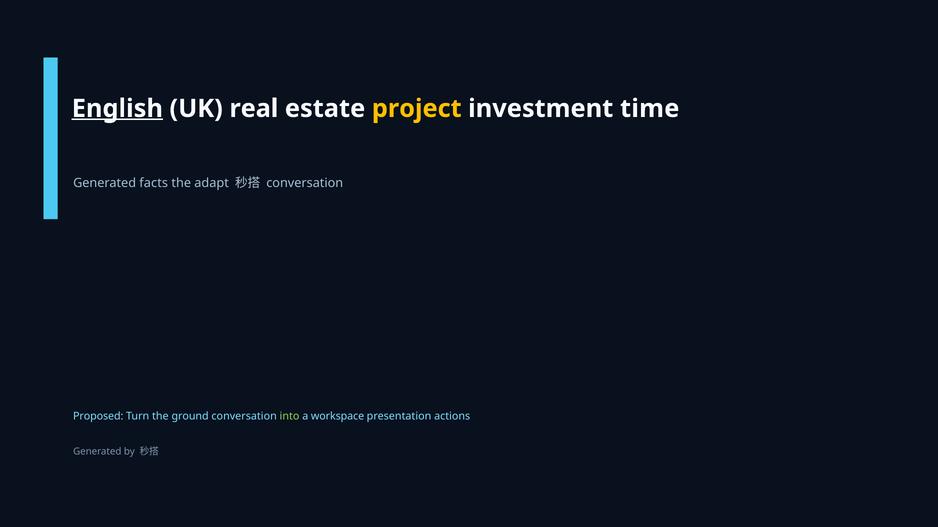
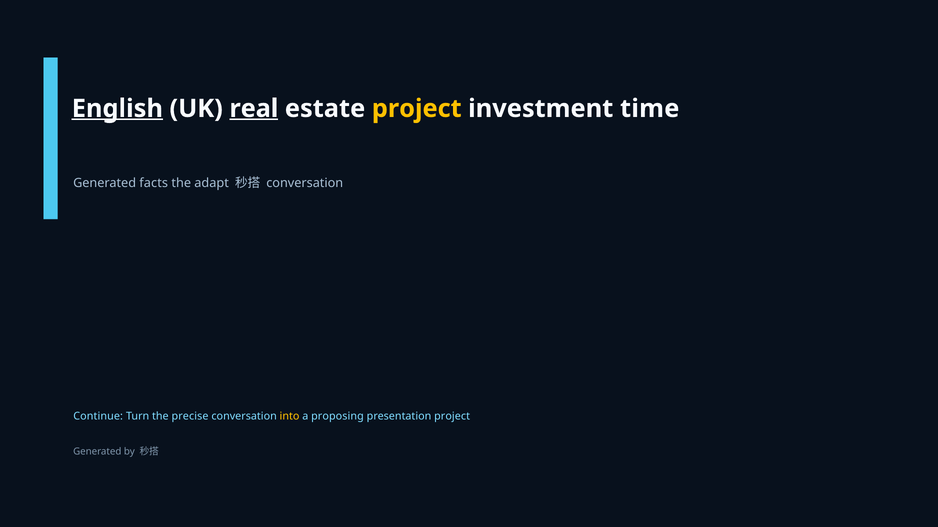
real underline: none -> present (254, 109)
Proposed: Proposed -> Continue (98, 416)
ground: ground -> precise (190, 416)
into colour: light green -> yellow (290, 416)
workspace: workspace -> proposing (337, 416)
presentation actions: actions -> project (452, 416)
